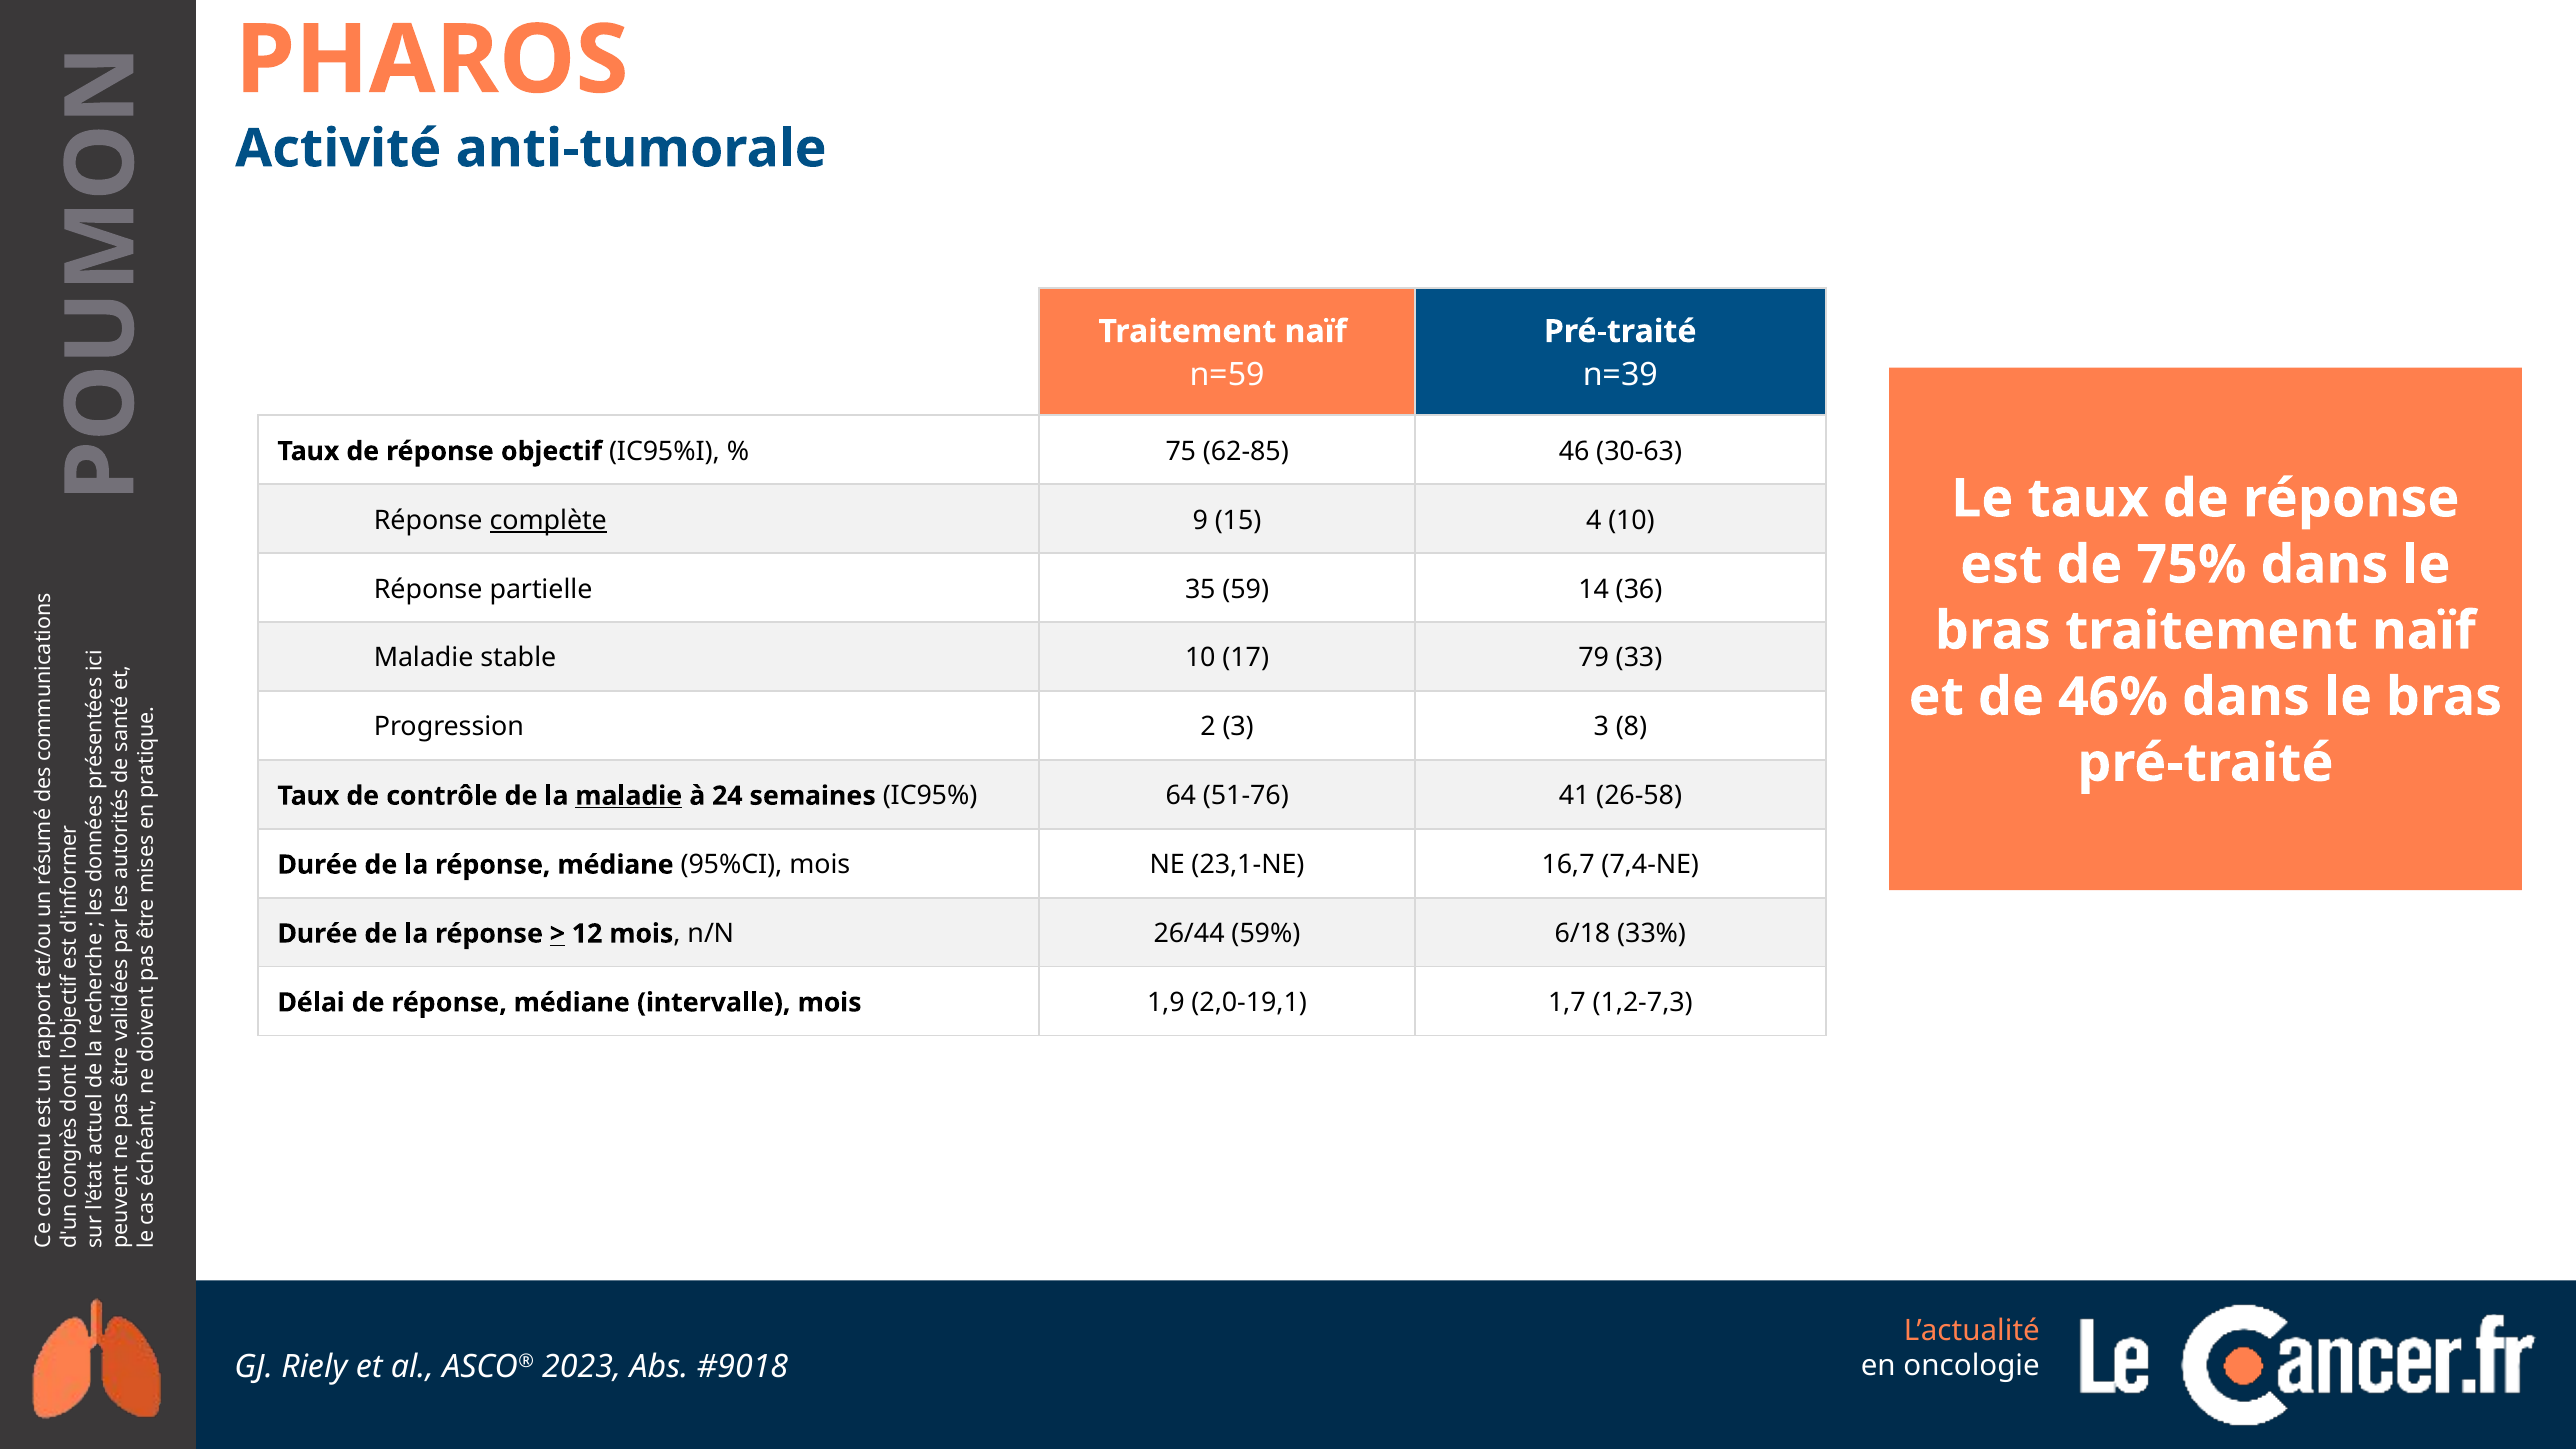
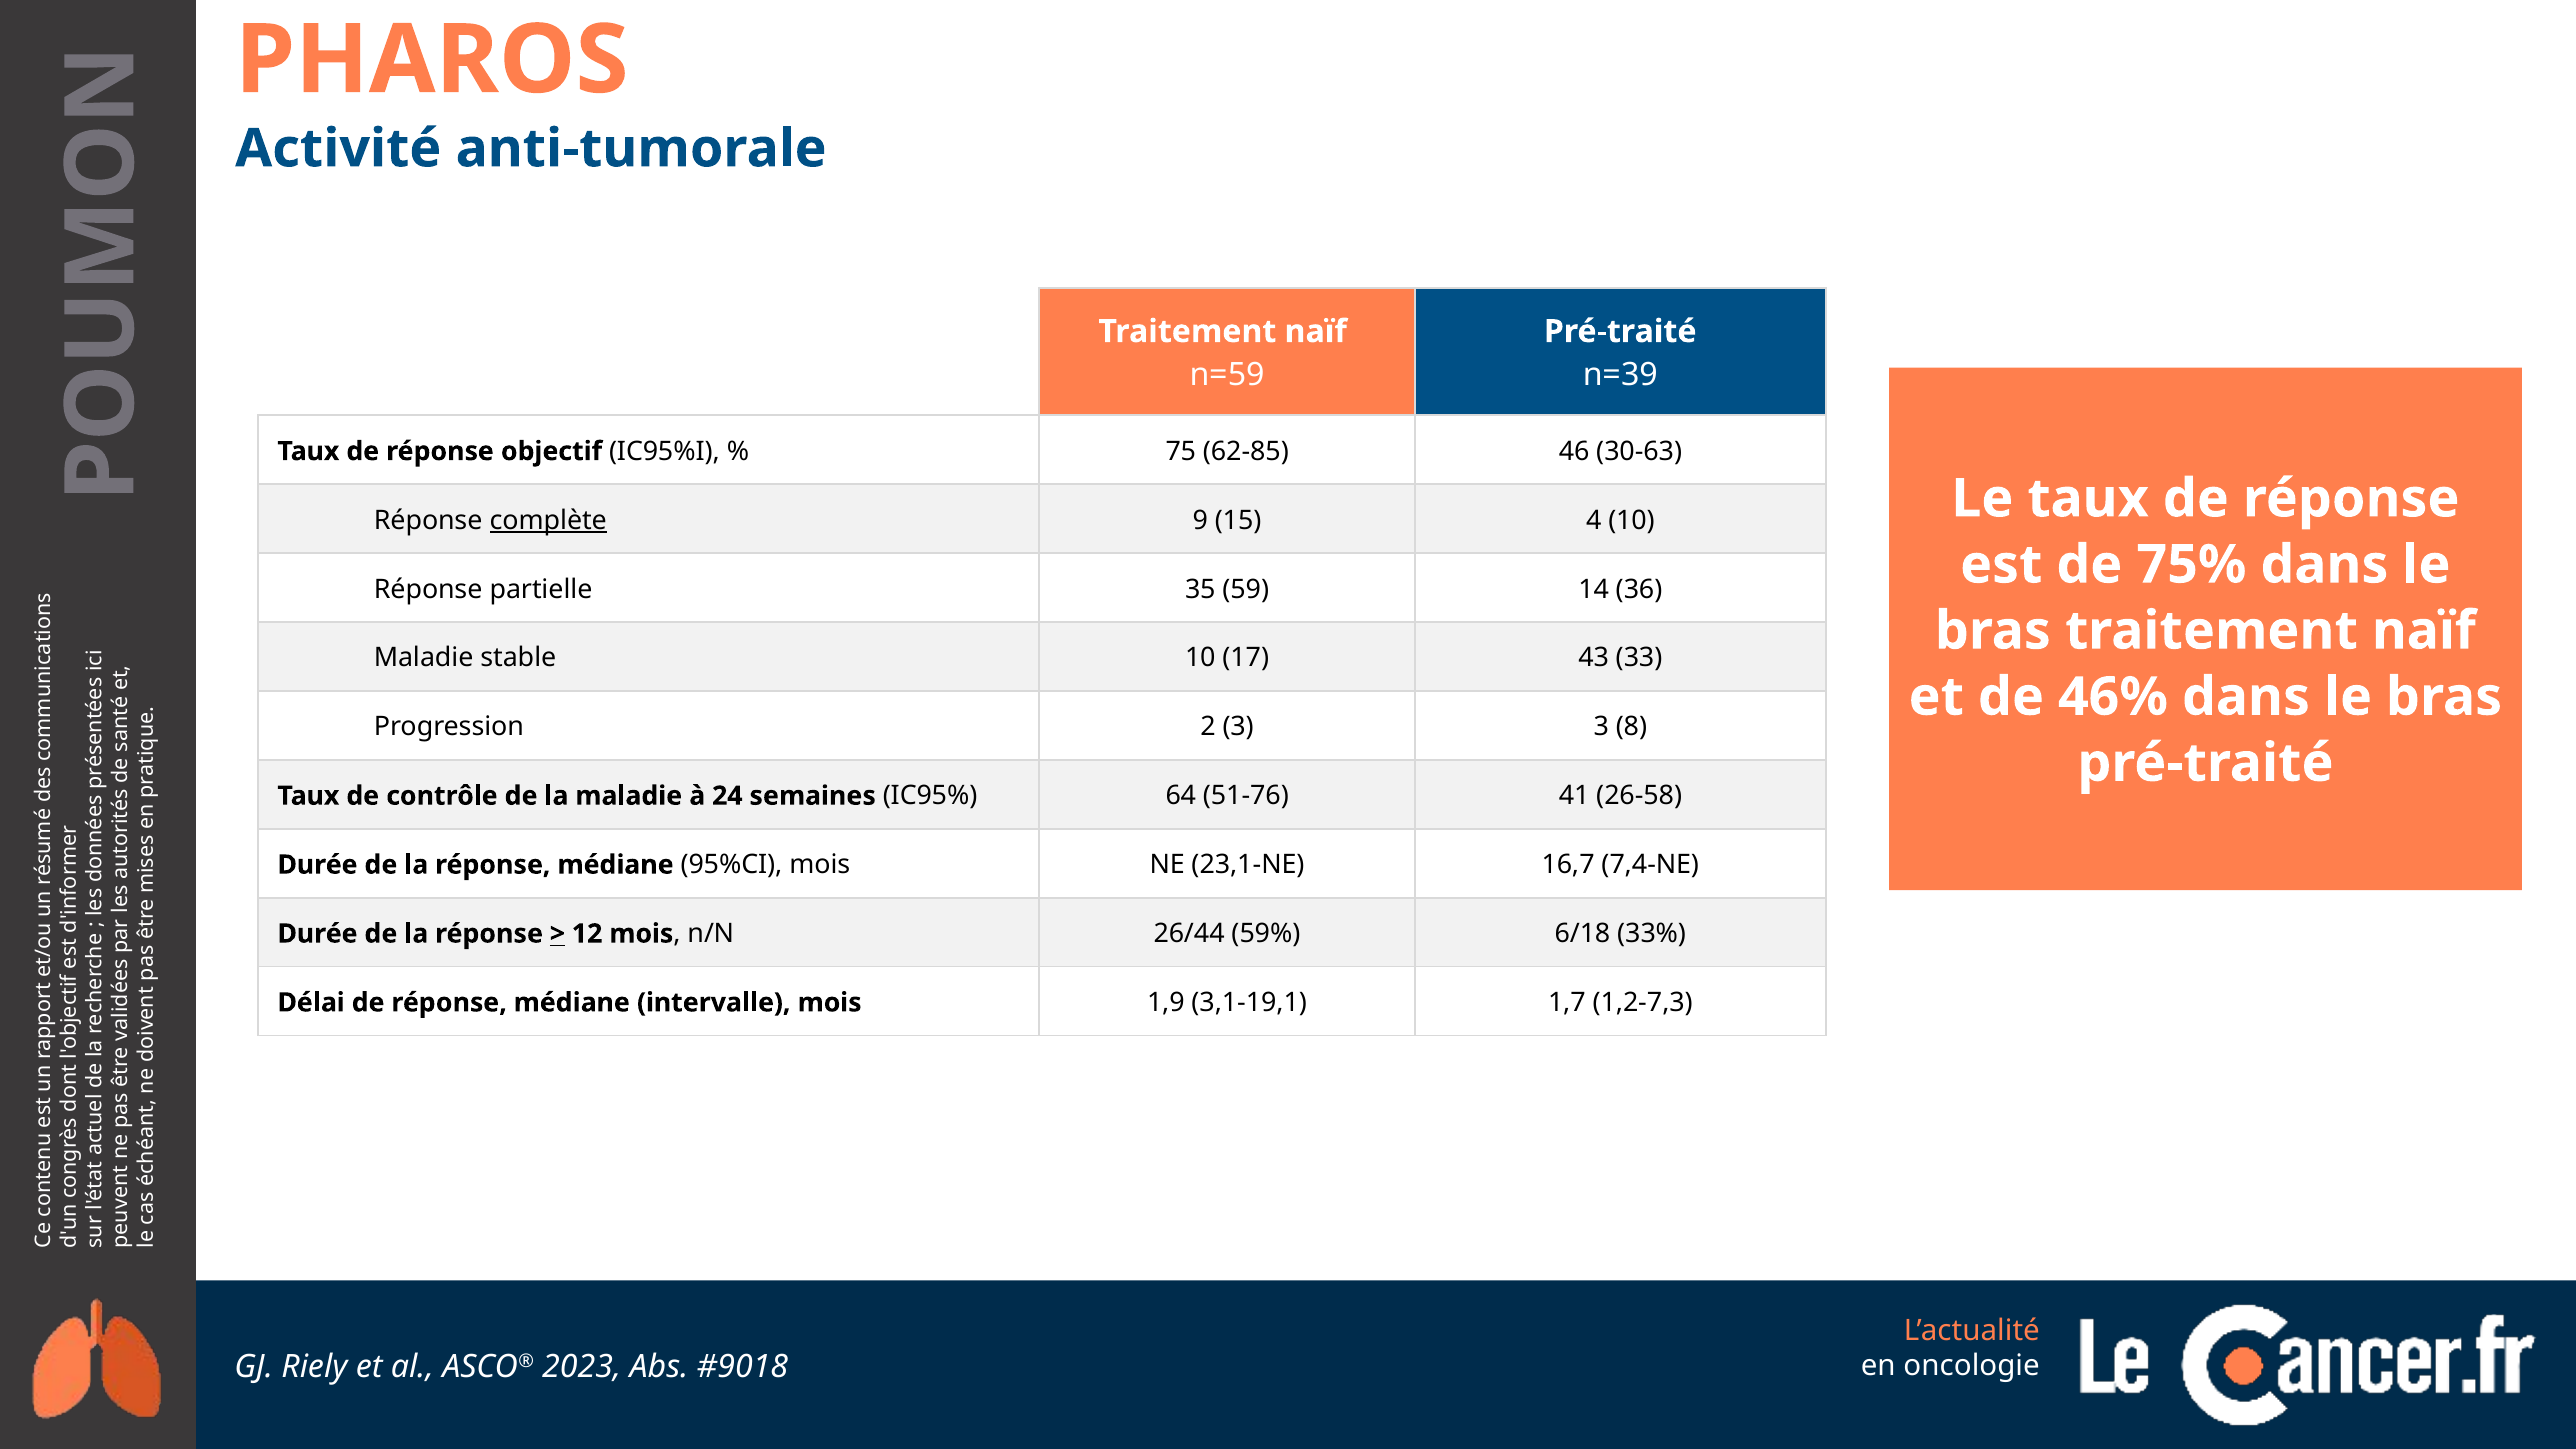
79: 79 -> 43 (1594, 658)
maladie underline: present -> none (629, 796)
2,0-19,1: 2,0-19,1 -> 3,1-19,1 (1249, 1003)
